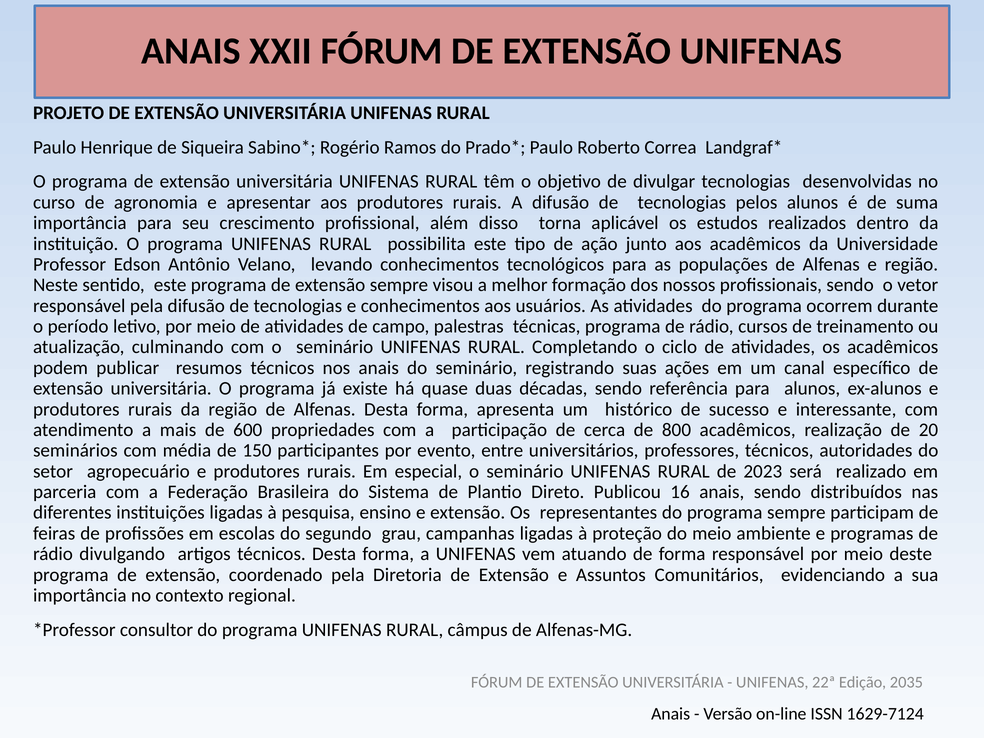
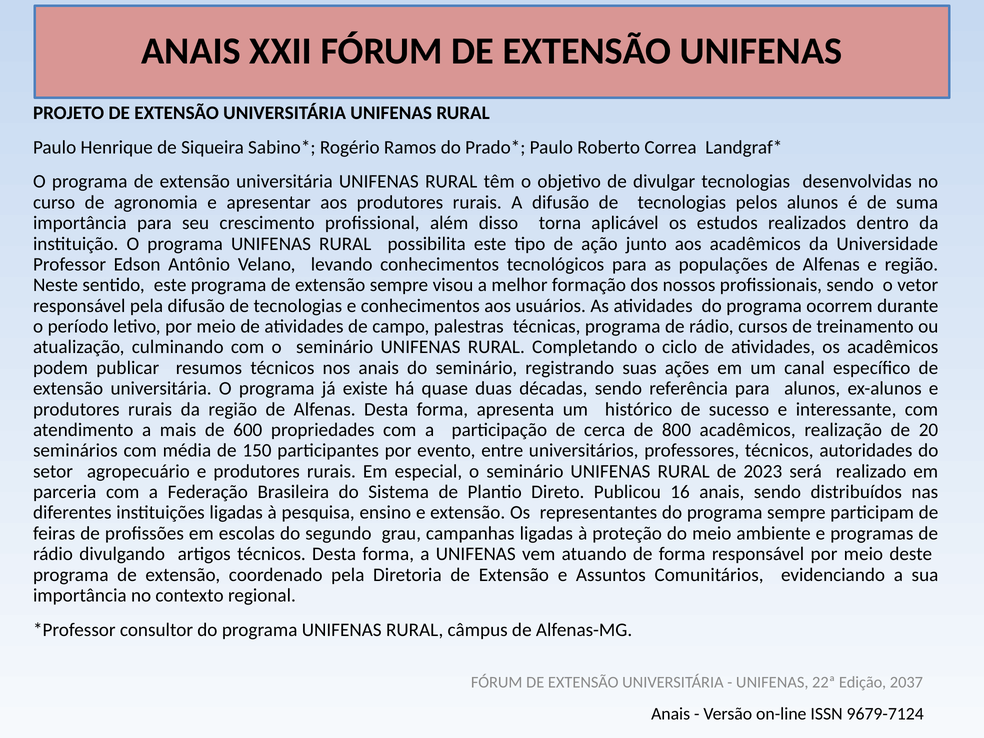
2035: 2035 -> 2037 (906, 682)
1629-7124: 1629-7124 -> 9679-7124 (885, 714)
